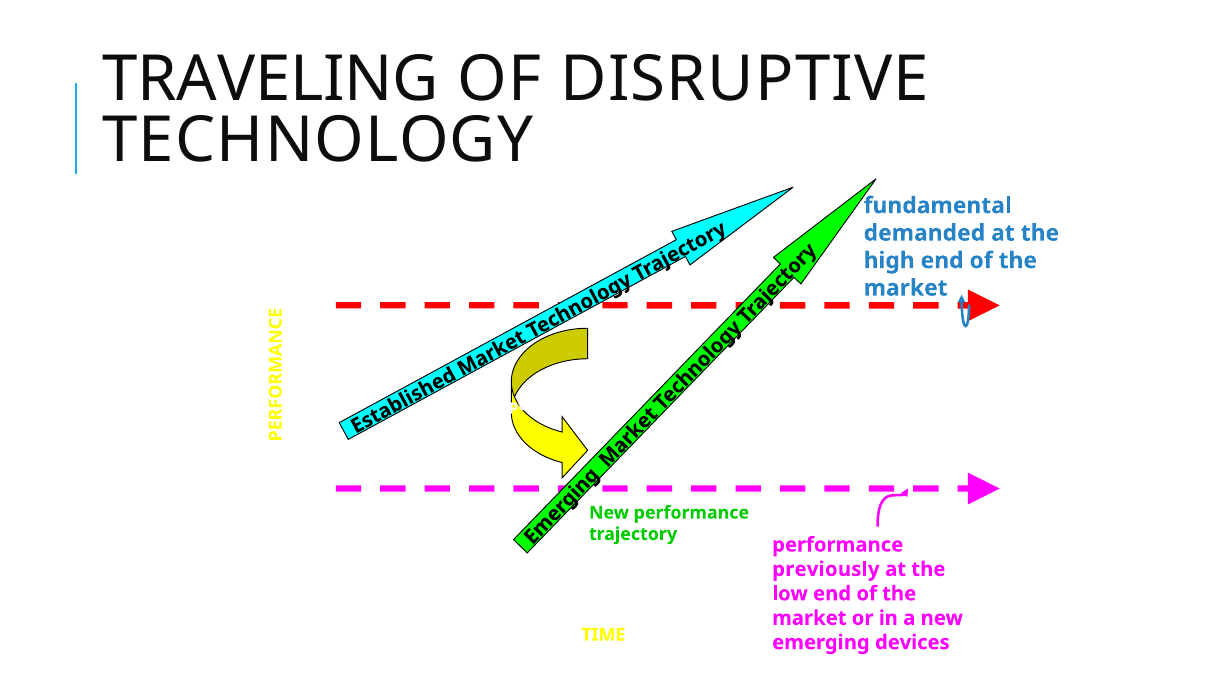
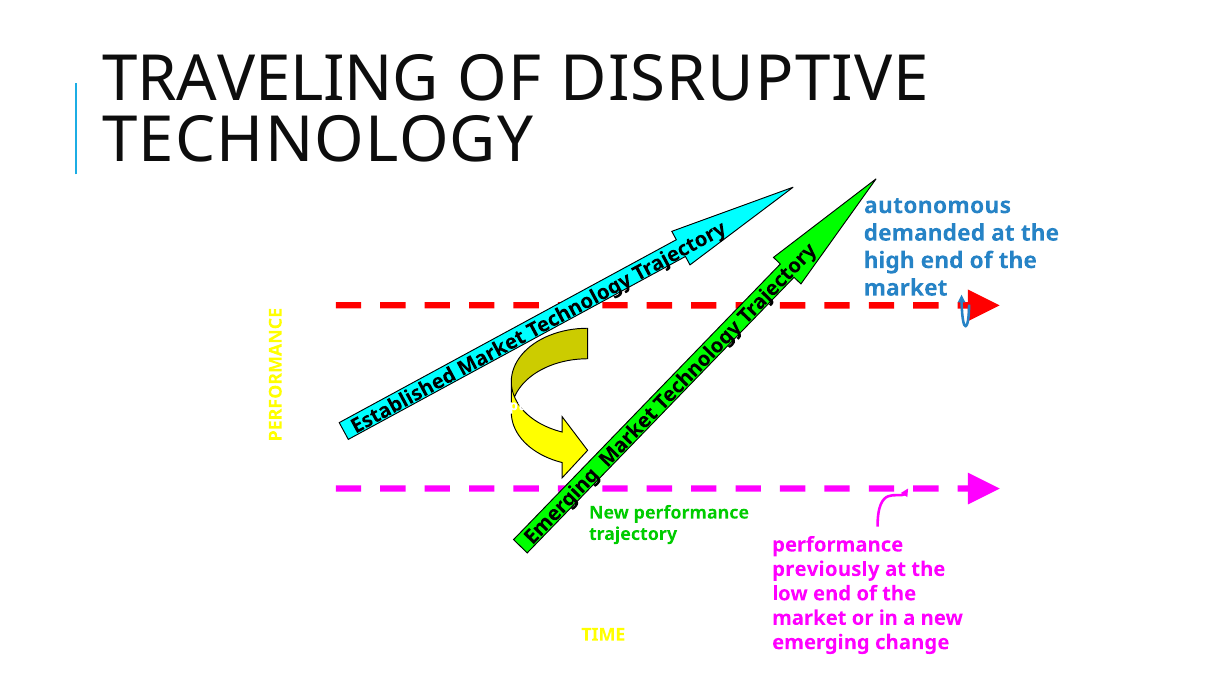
fundamental: fundamental -> autonomous (938, 206)
devices: devices -> change (912, 642)
